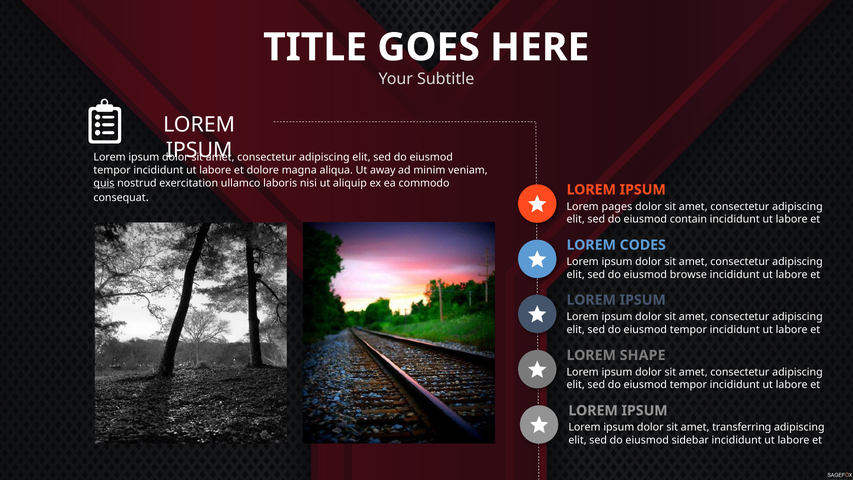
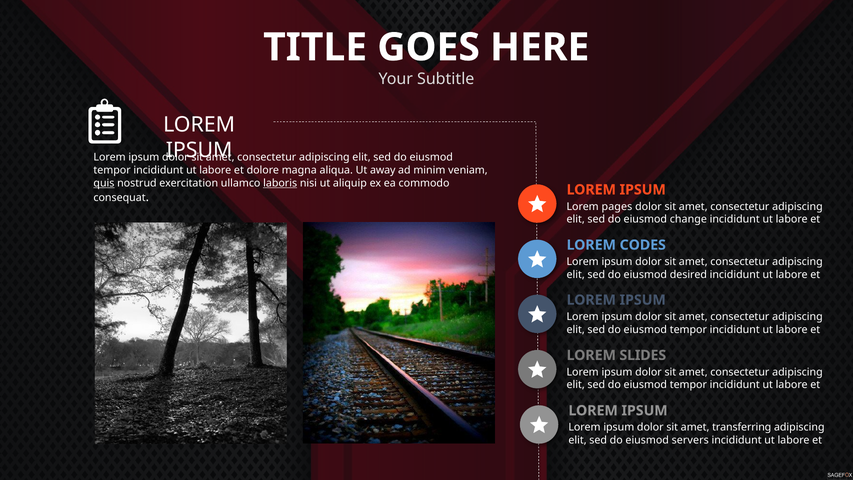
laboris underline: none -> present (280, 183)
contain: contain -> change (688, 219)
browse: browse -> desired (688, 275)
SHAPE: SHAPE -> SLIDES (643, 355)
sidebar: sidebar -> servers (690, 440)
